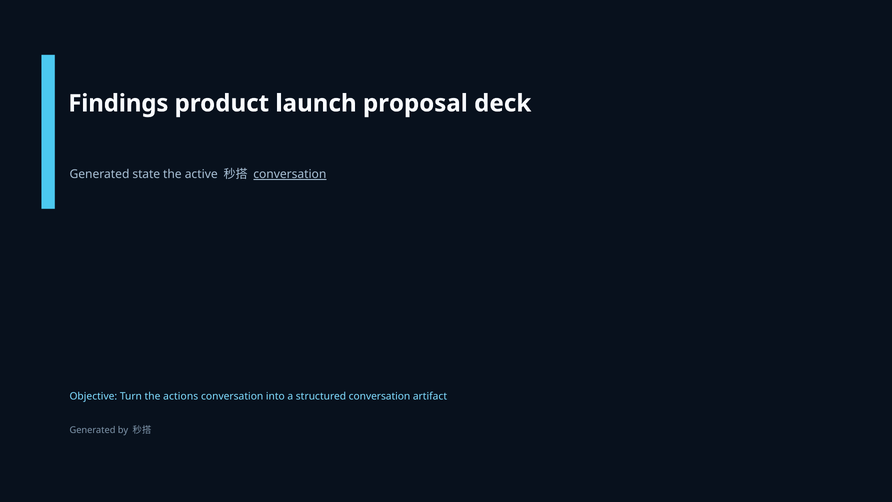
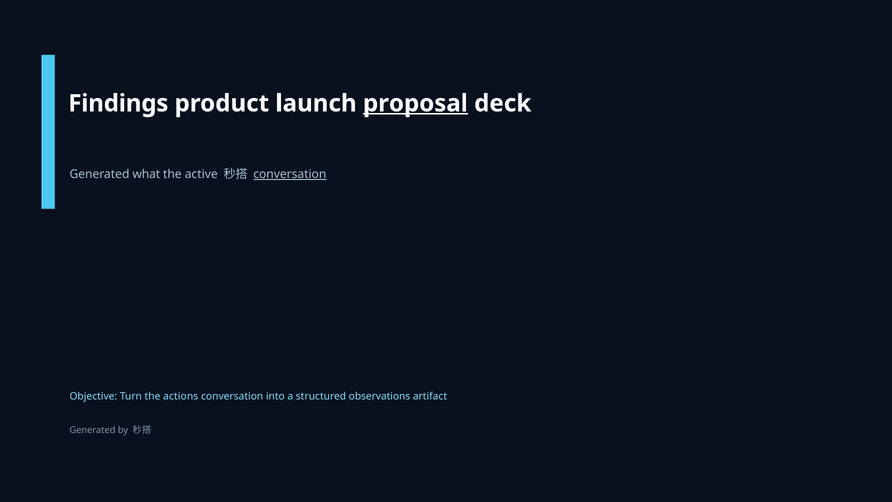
proposal underline: none -> present (415, 103)
state: state -> what (146, 174)
structured conversation: conversation -> observations (379, 396)
